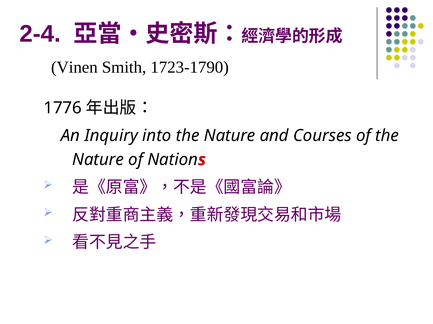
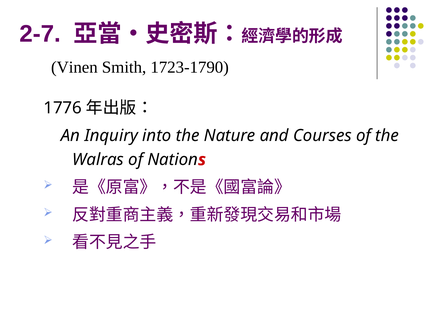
2-4: 2-4 -> 2-7 (40, 34)
Nature: Nature -> Walras (98, 160)
